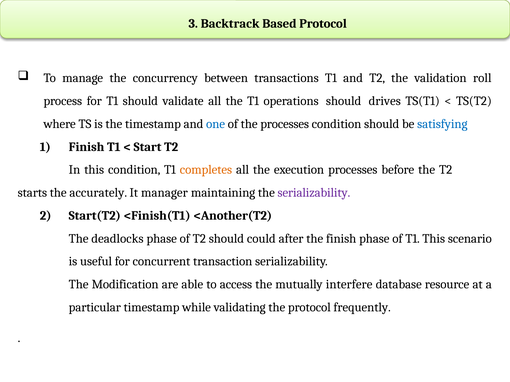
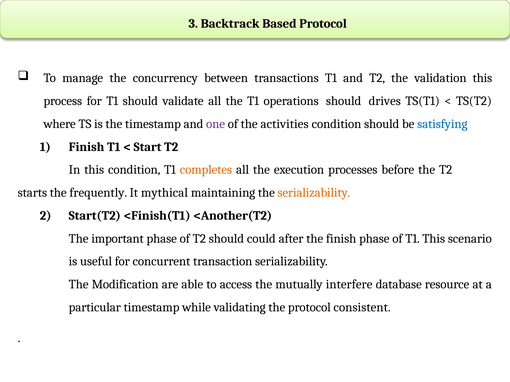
validation roll: roll -> this (482, 78)
one colour: blue -> purple (216, 124)
the processes: processes -> activities (285, 124)
accurately: accurately -> frequently (98, 193)
manager: manager -> mythical (164, 193)
serializability colour: purple -> orange (314, 193)
deadlocks: deadlocks -> important (118, 239)
frequently: frequently -> consistent (362, 308)
